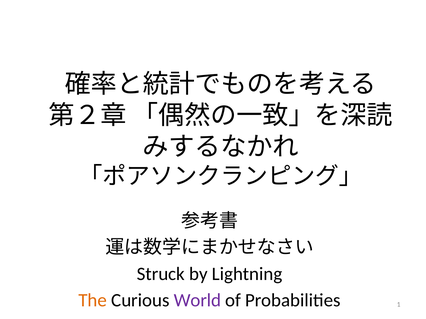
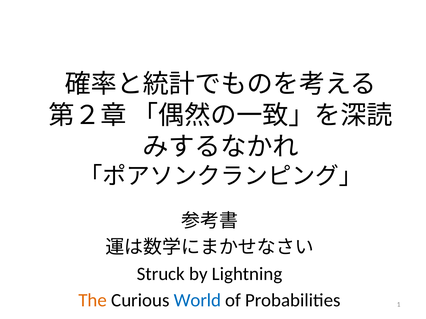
World colour: purple -> blue (197, 301)
